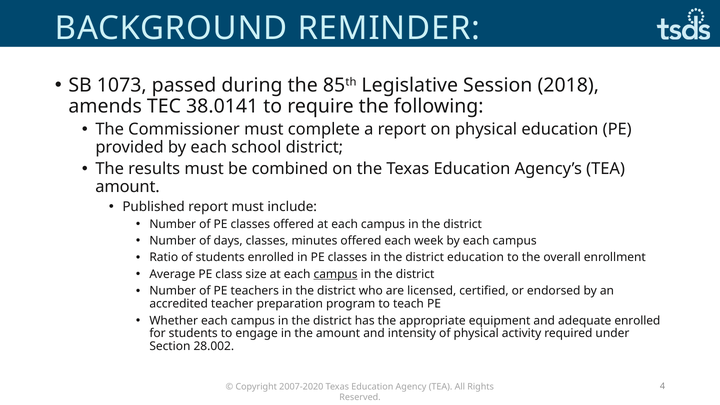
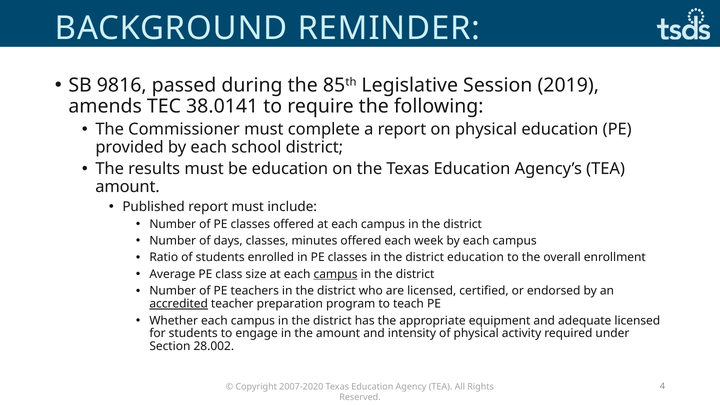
1073: 1073 -> 9816 (122, 85)
2018: 2018 -> 2019 (568, 85)
be combined: combined -> education (290, 169)
accredited underline: none -> present (179, 304)
adequate enrolled: enrolled -> licensed (637, 321)
